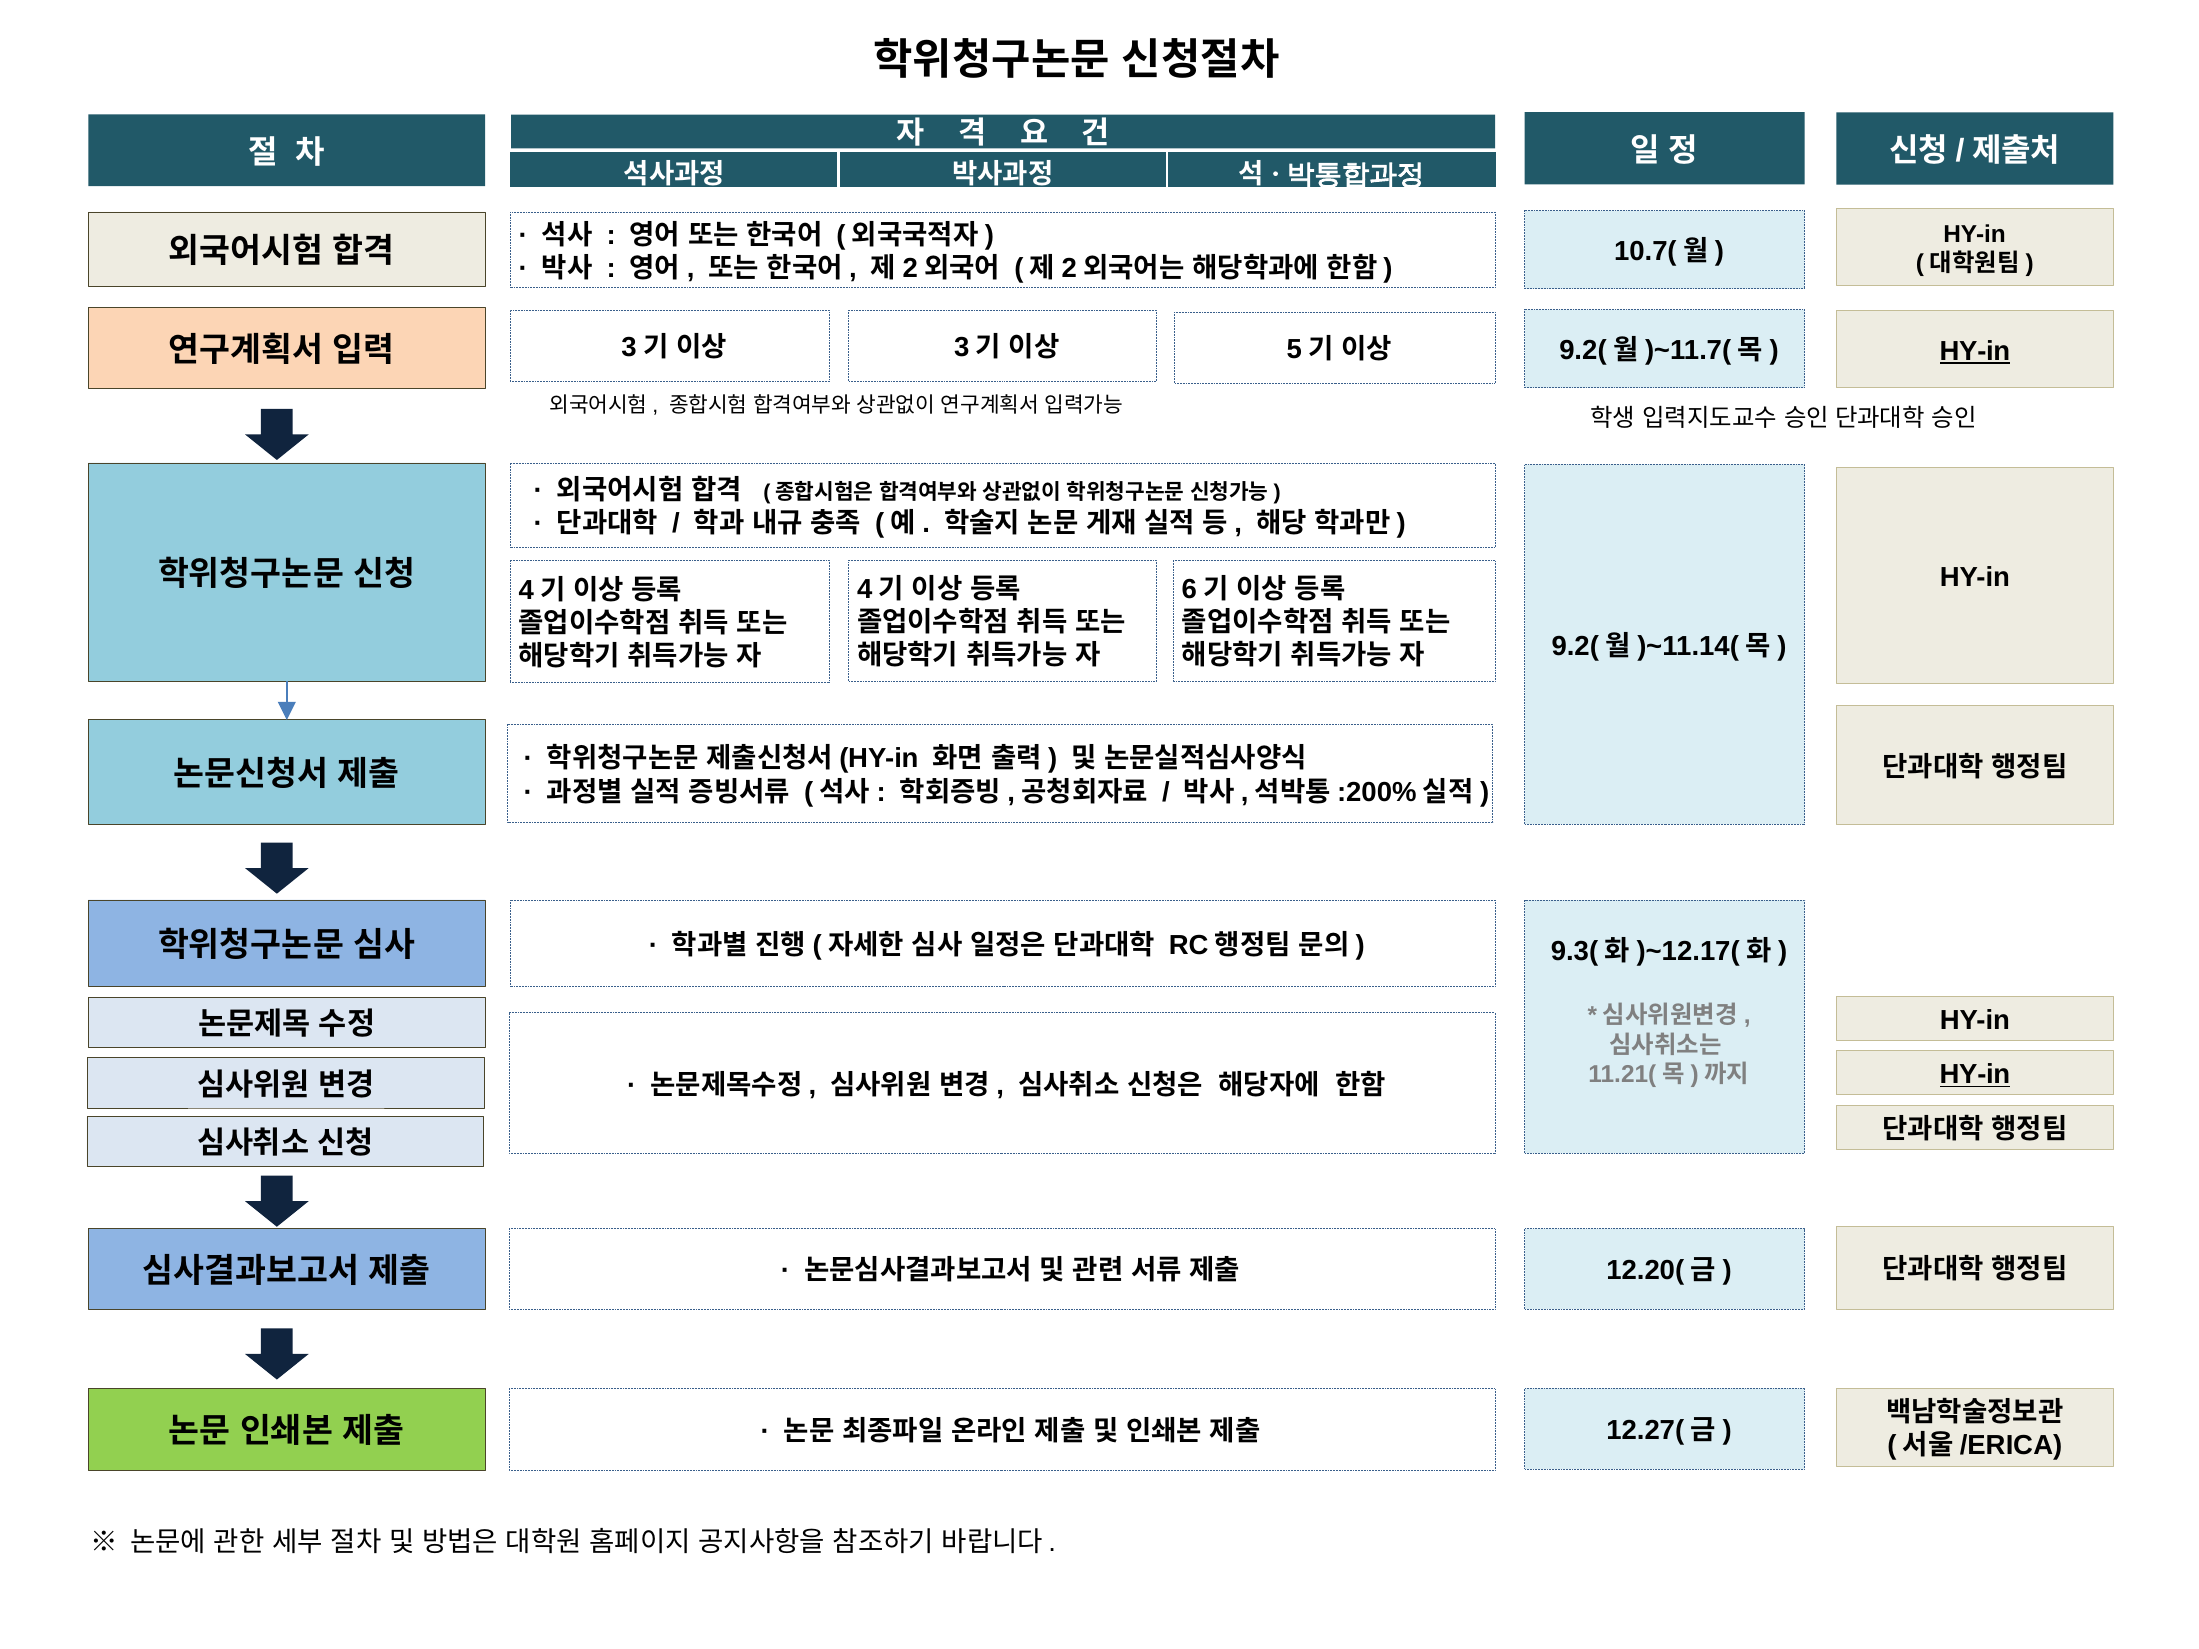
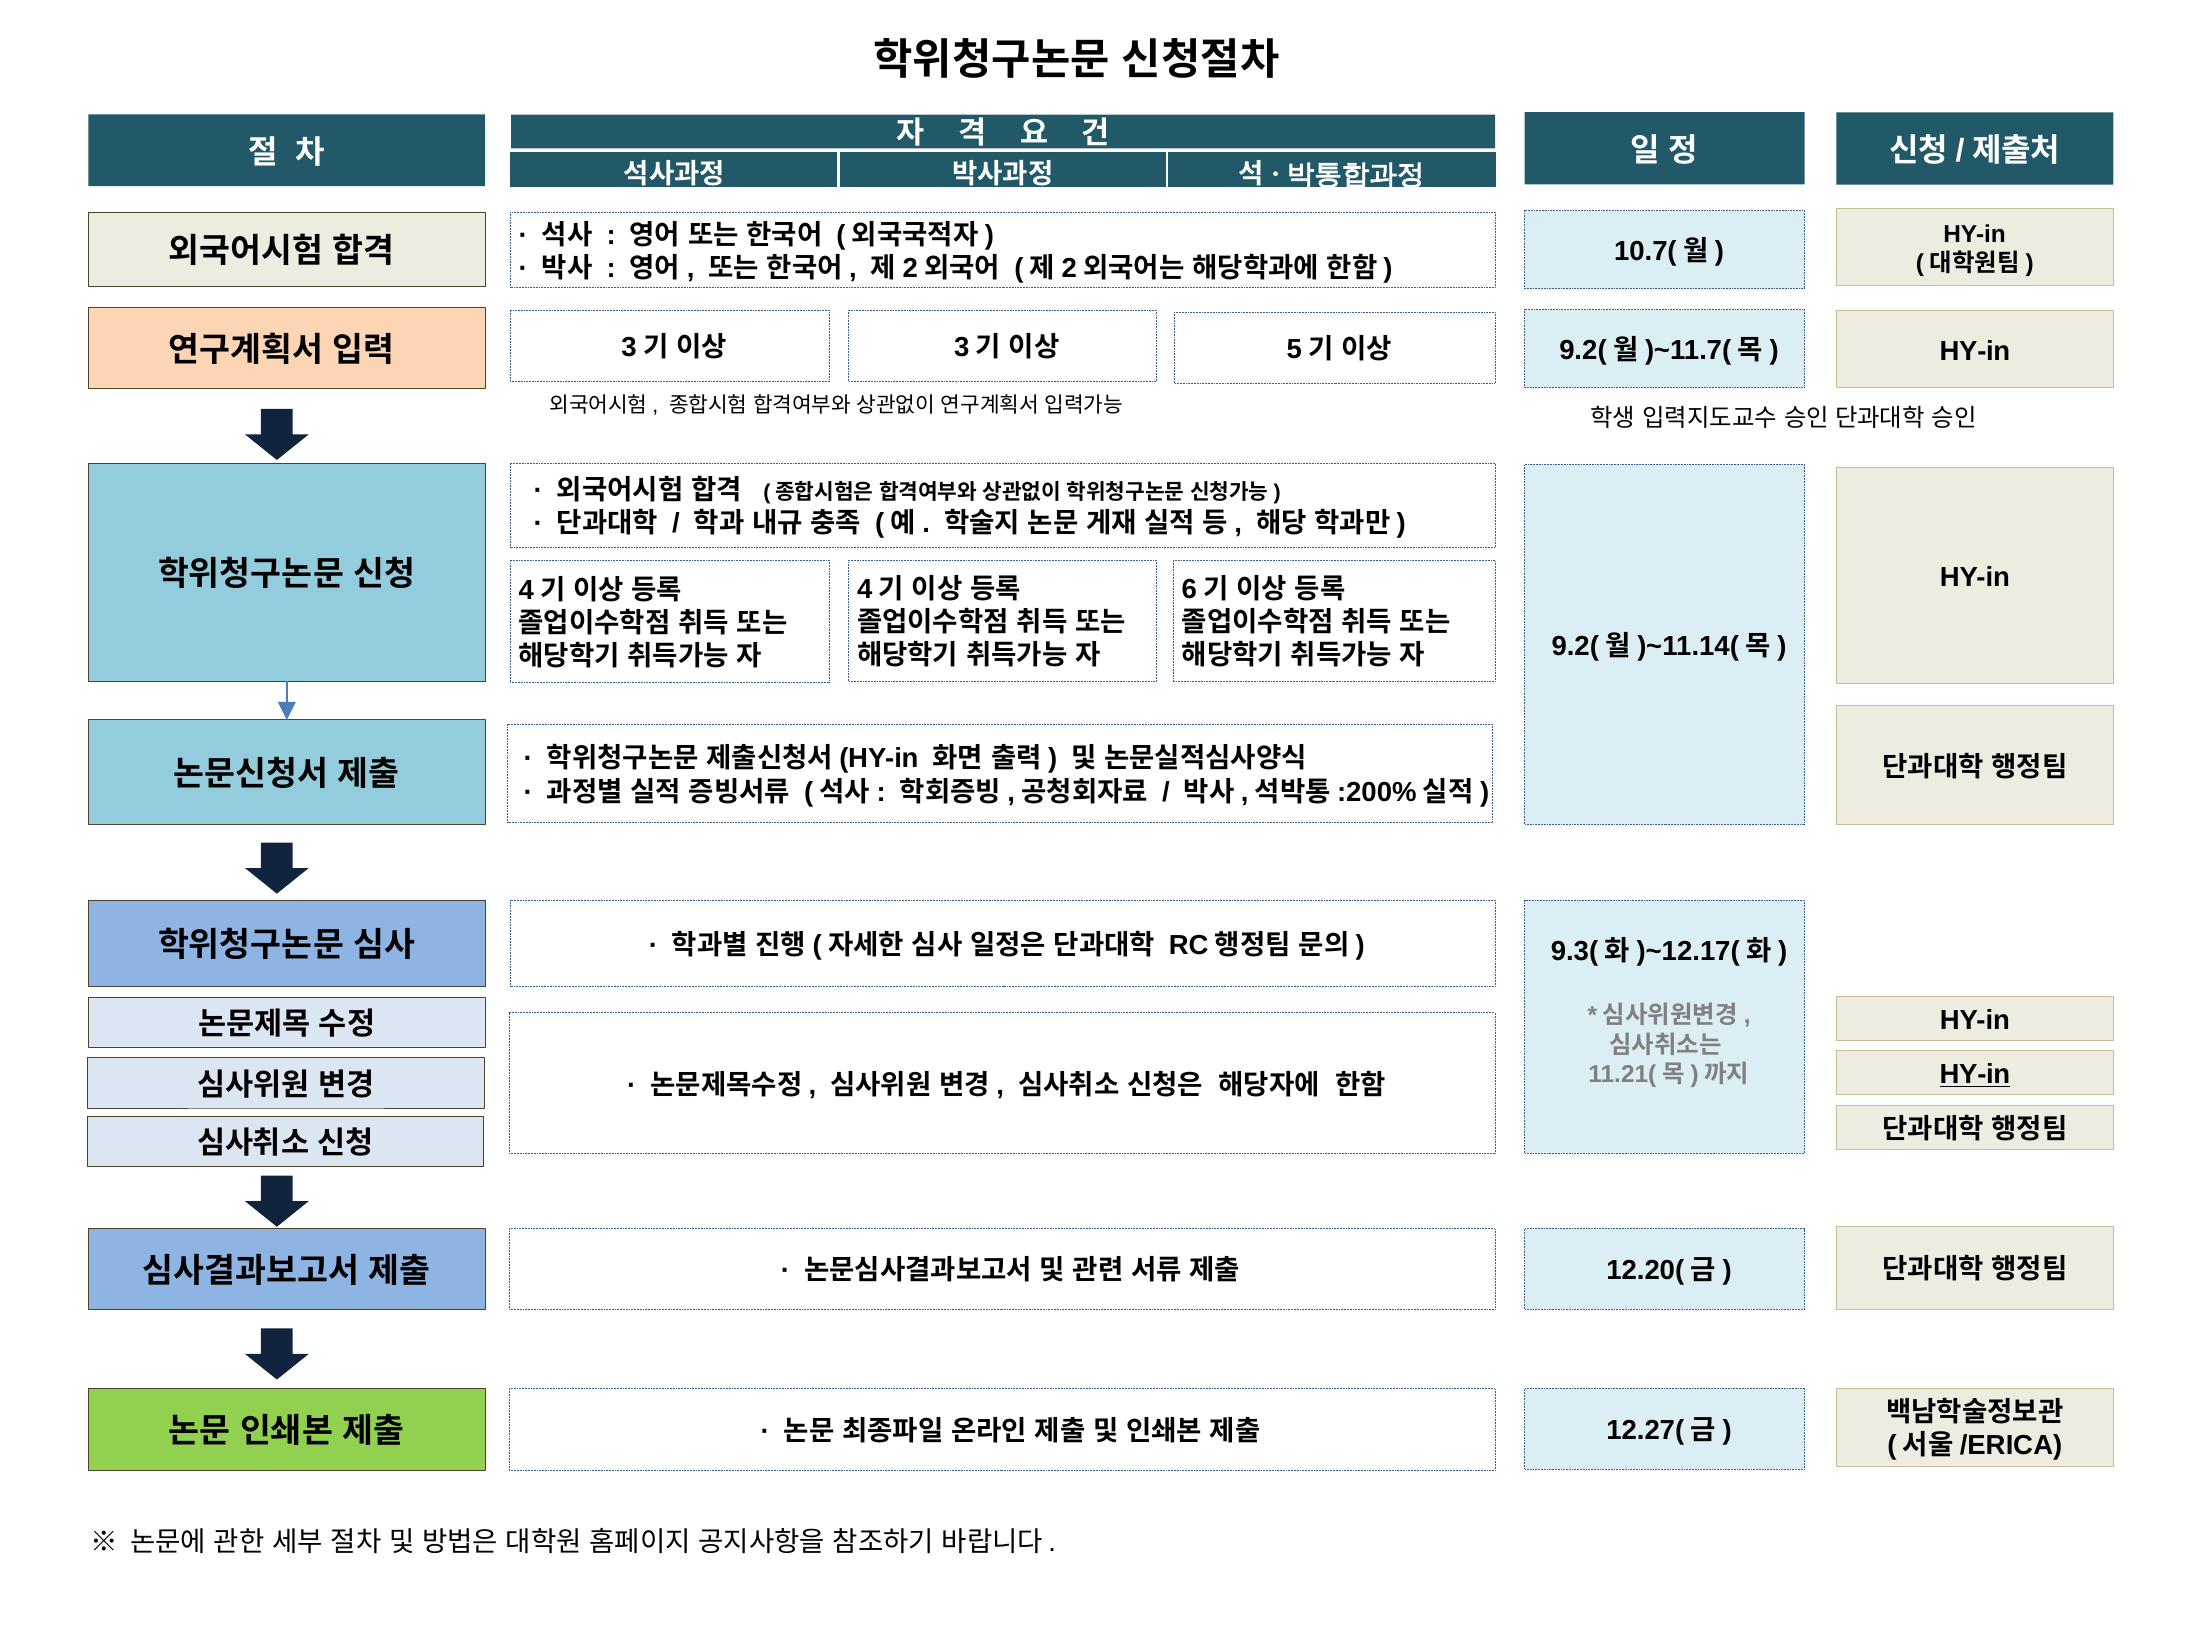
HY-in underline: present -> none (1975, 351)
